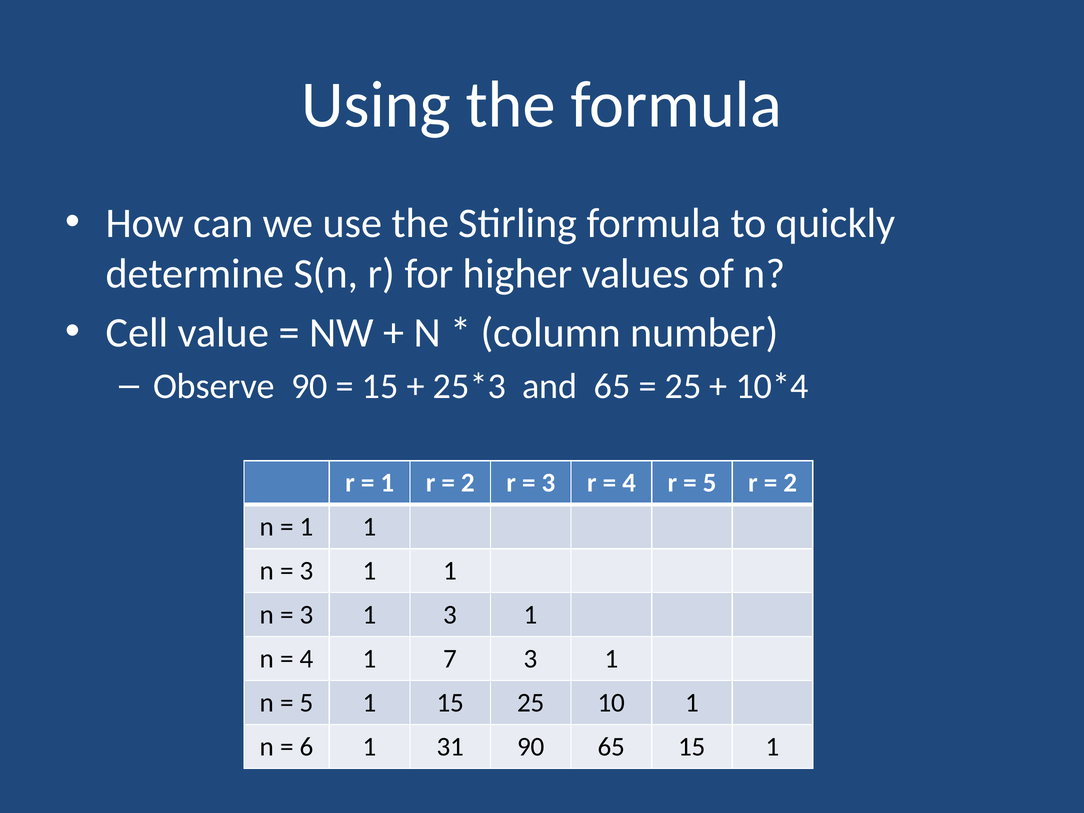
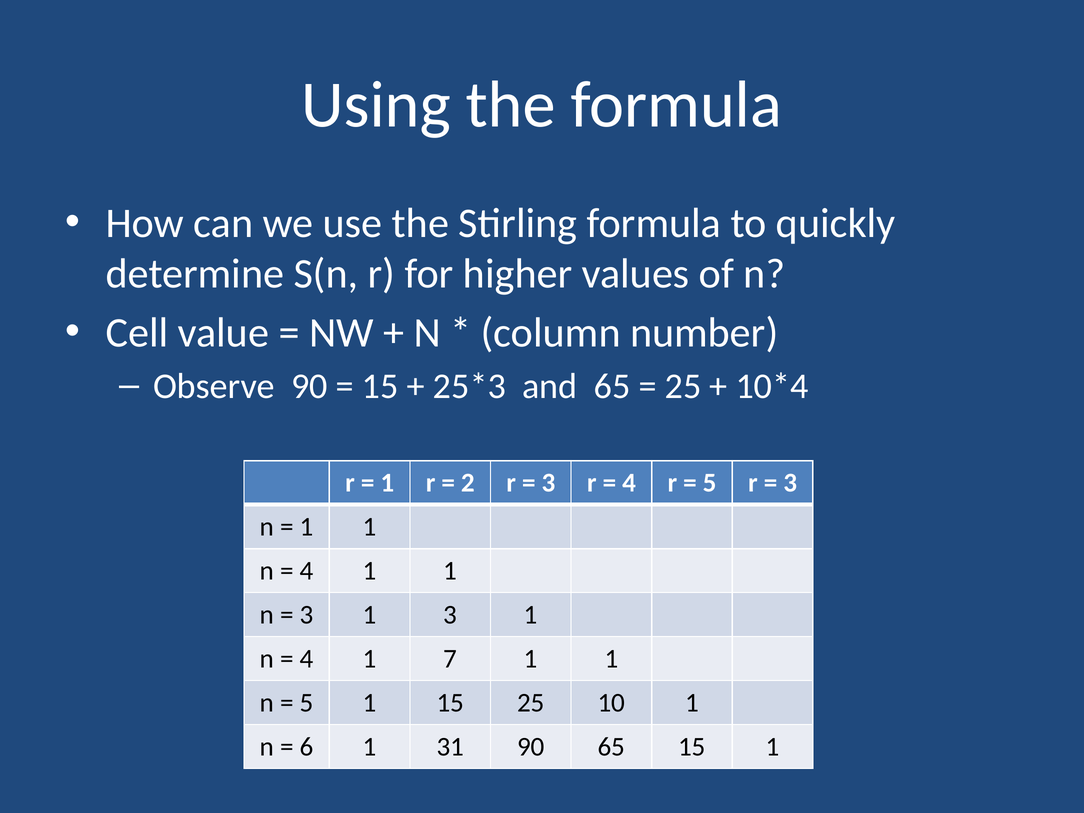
2: 2 -> 3 (790, 483)
3: 3 -> 4 (307, 571)
7 3: 3 -> 1 (531, 659)
